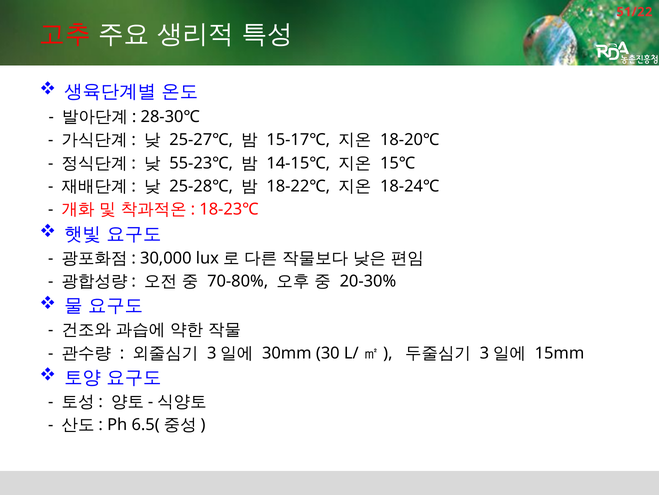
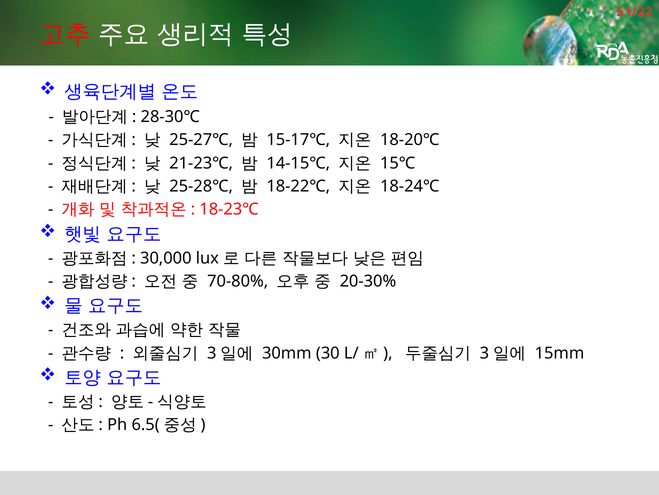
55-23℃: 55-23℃ -> 21-23℃ (201, 163)
